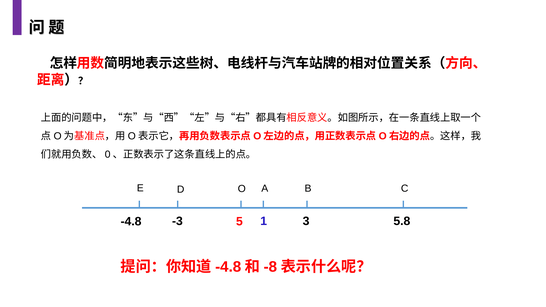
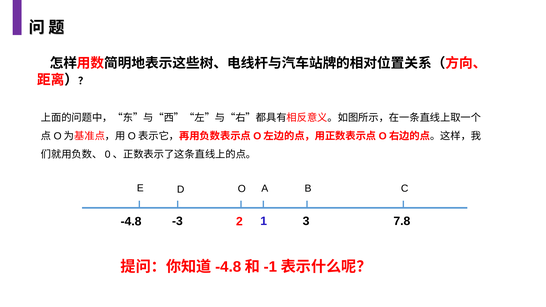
5.8: 5.8 -> 7.8 (402, 221)
5: 5 -> 2 (239, 222)
-8: -8 -> -1 (270, 267)
